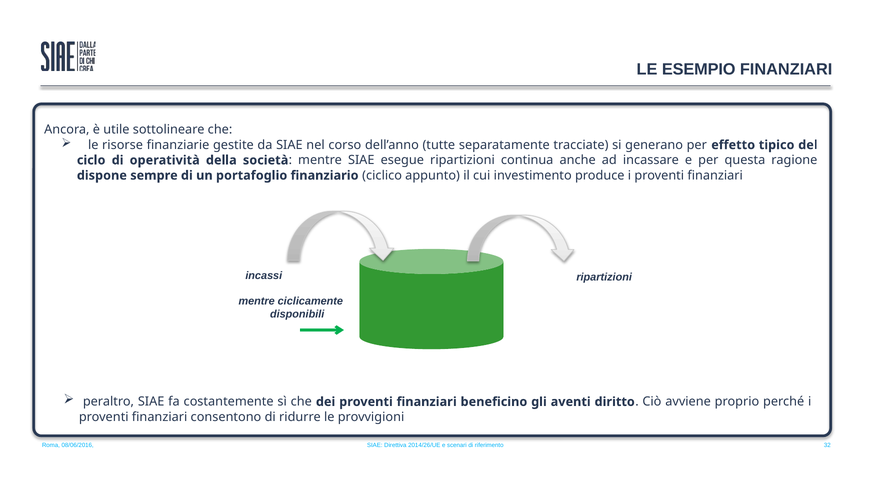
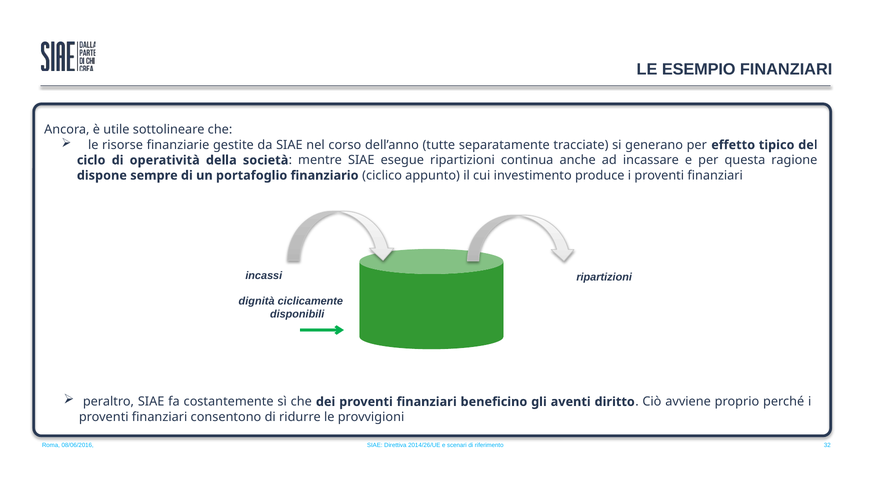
mentre: mentre -> dignità (257, 301)
